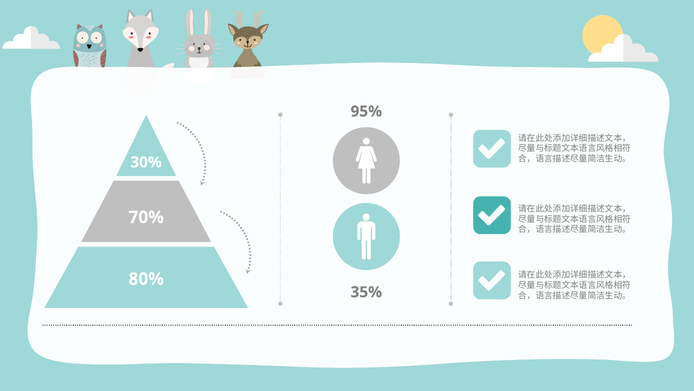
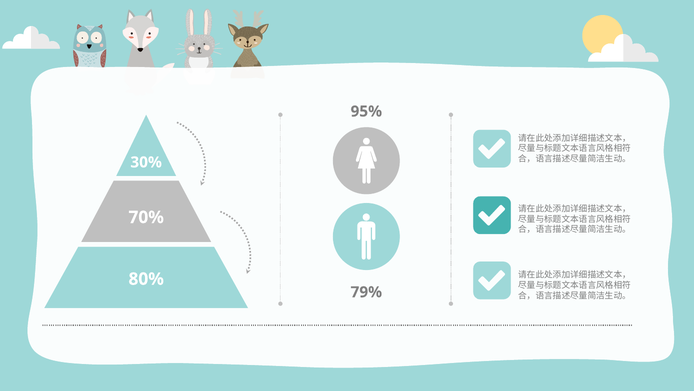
35%: 35% -> 79% (366, 292)
